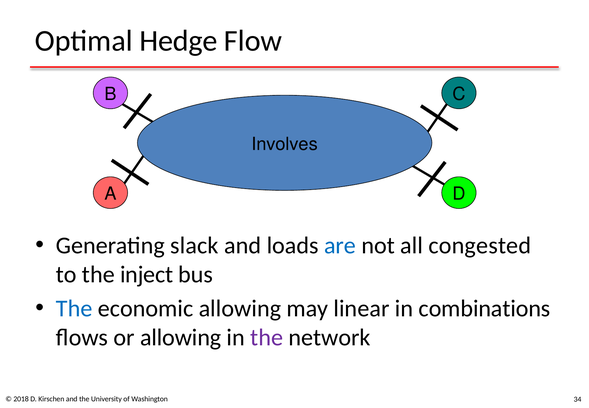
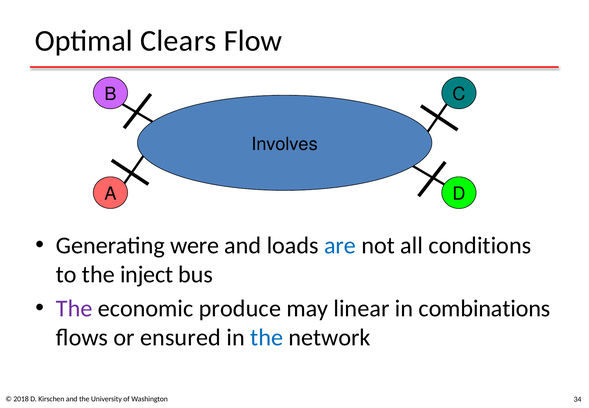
Hedge: Hedge -> Clears (178, 41)
slack: slack -> were (195, 245)
congested: congested -> conditions (480, 245)
The colour: blue -> purple (74, 308)
economic allowing: allowing -> produce (240, 308)
or allowing: allowing -> ensured (180, 337)
the colour: purple -> blue (267, 337)
